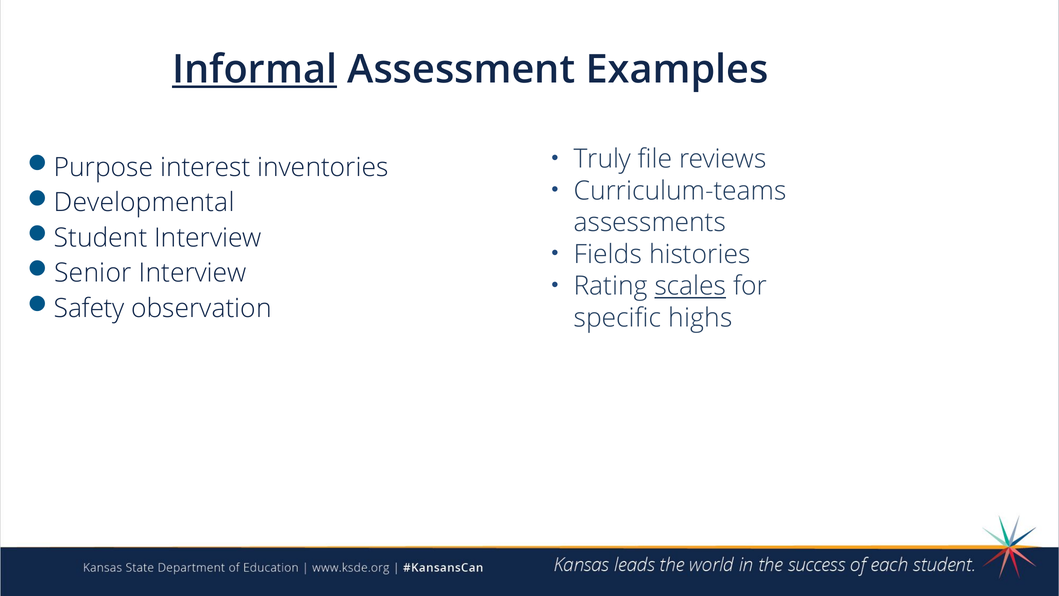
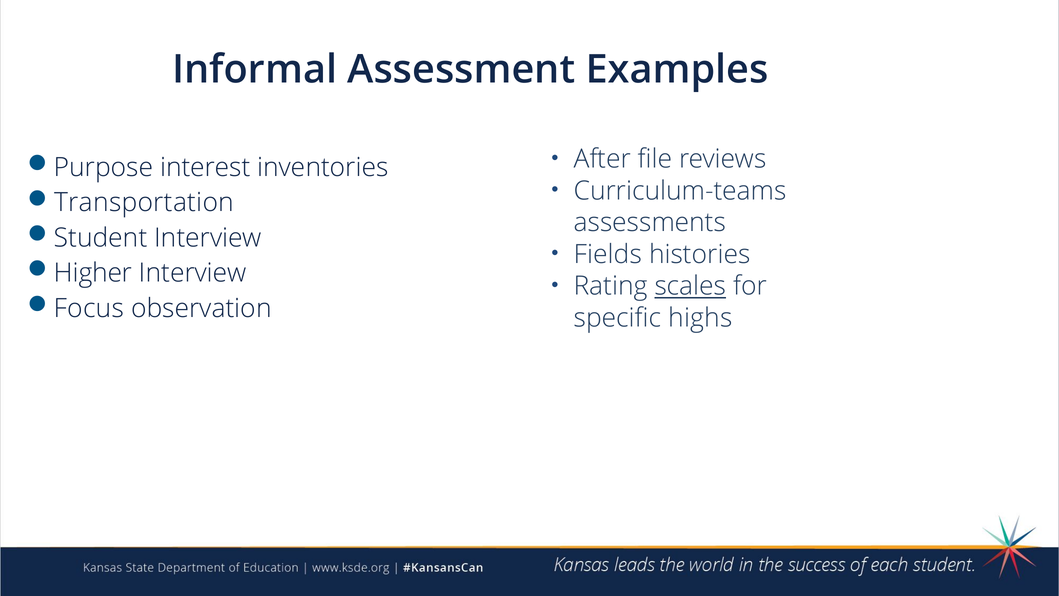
Informal underline: present -> none (255, 70)
Truly: Truly -> After (602, 159)
Developmental: Developmental -> Transportation (144, 203)
Senior: Senior -> Higher (93, 273)
Safety: Safety -> Focus (89, 308)
